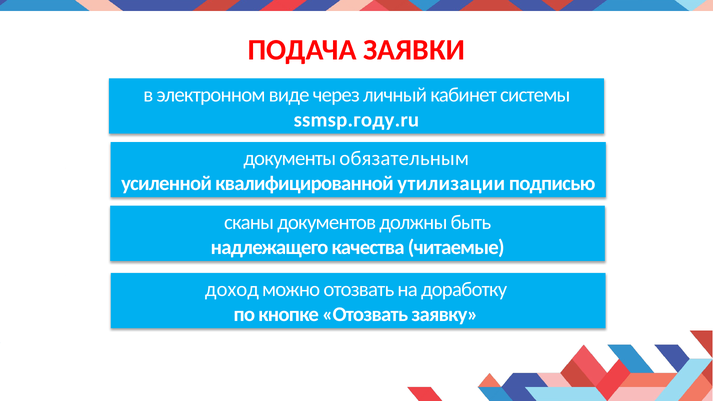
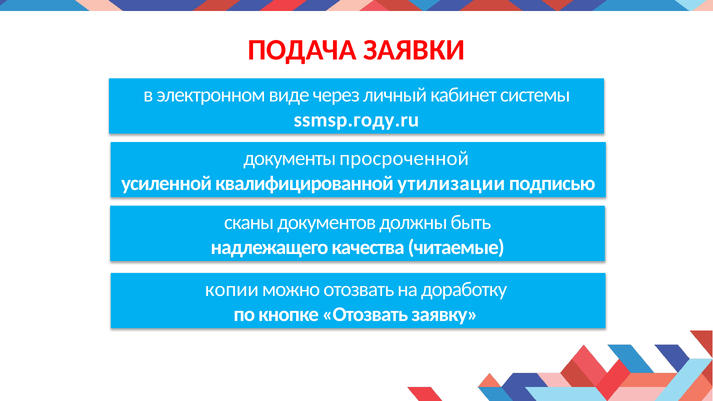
обязательным: обязательным -> просроченной (404, 159)
доход: доход -> копии (232, 290)
